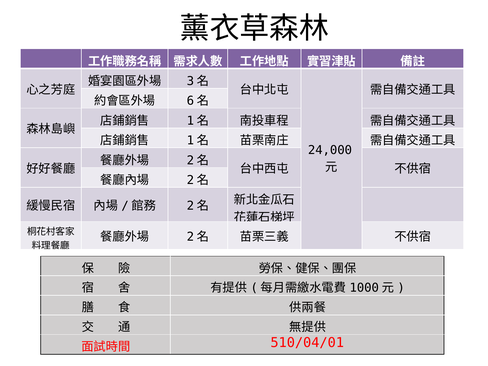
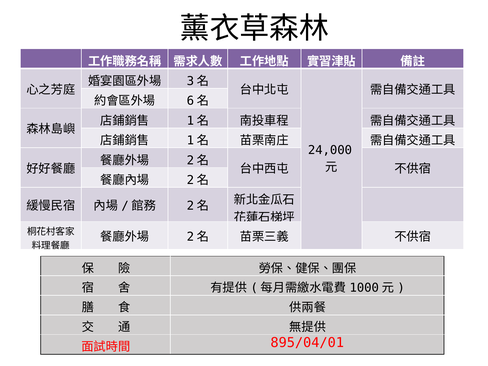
510/04/01: 510/04/01 -> 895/04/01 (307, 343)
